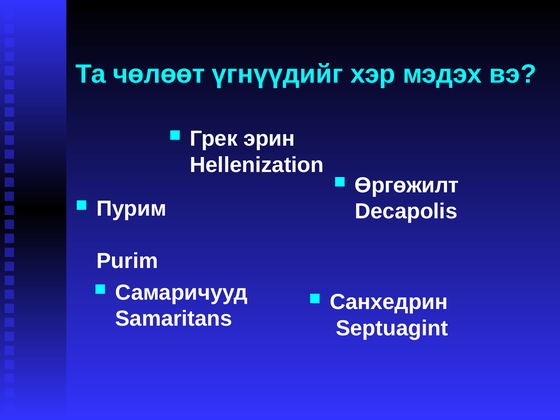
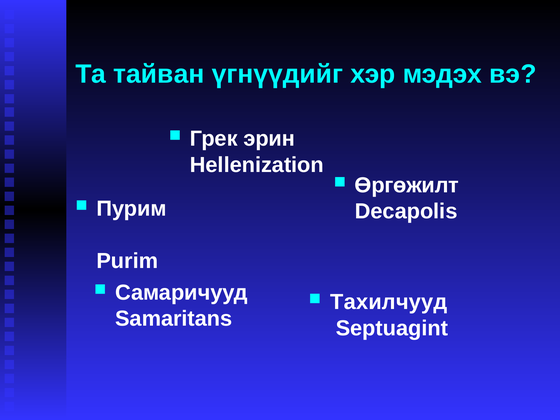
чөлөөт: чөлөөт -> тайван (159, 74)
Санхедрин: Санхедрин -> Тахилчууд (389, 302)
